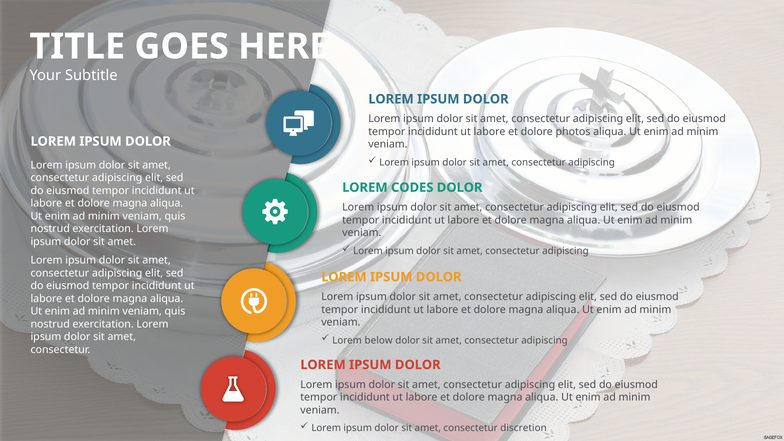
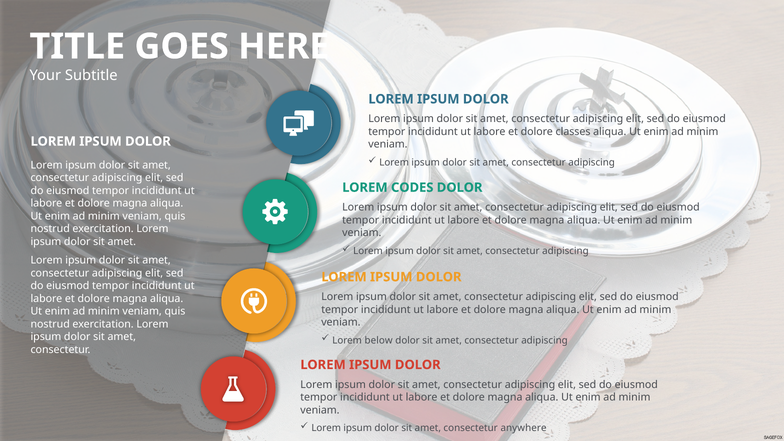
photos: photos -> classes (573, 132)
discretion: discretion -> anywhere (524, 428)
